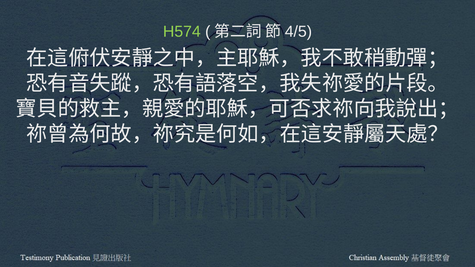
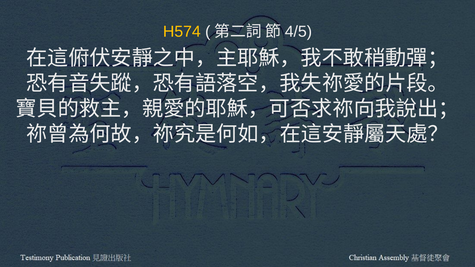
H574 colour: light green -> yellow (182, 32)
